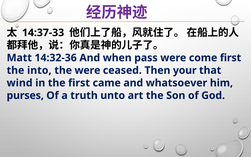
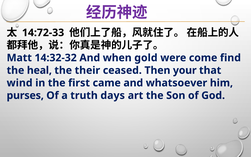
14:37-33: 14:37-33 -> 14:72-33 (43, 33)
14:32-36: 14:32-36 -> 14:32-32 (56, 58)
pass: pass -> gold (146, 58)
come first: first -> find (230, 58)
into: into -> heal (39, 70)
the were: were -> their (87, 70)
unto: unto -> days (113, 95)
